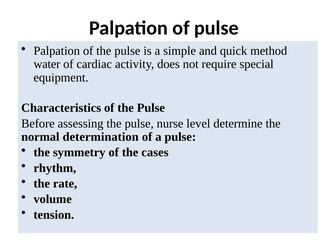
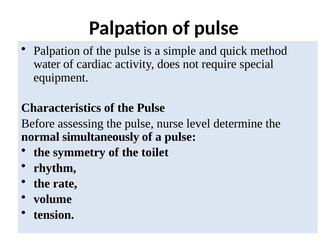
determination: determination -> simultaneously (101, 137)
cases: cases -> toilet (155, 152)
